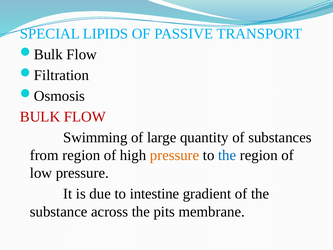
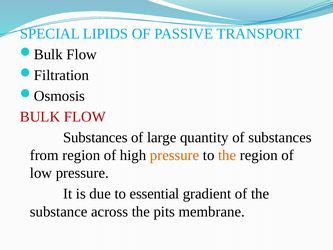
Swimming: Swimming -> Substances (95, 137)
the colour: blue -> orange (227, 155)
intestine: intestine -> essential (154, 194)
